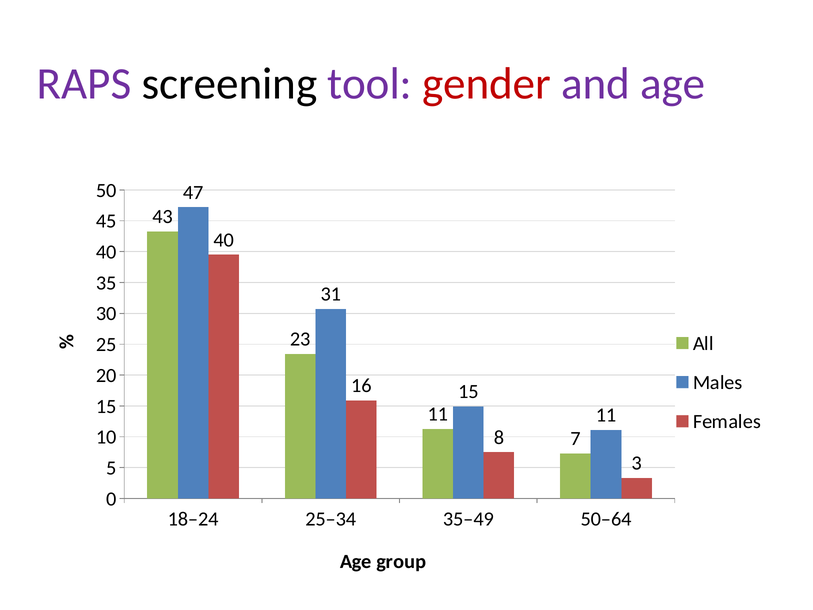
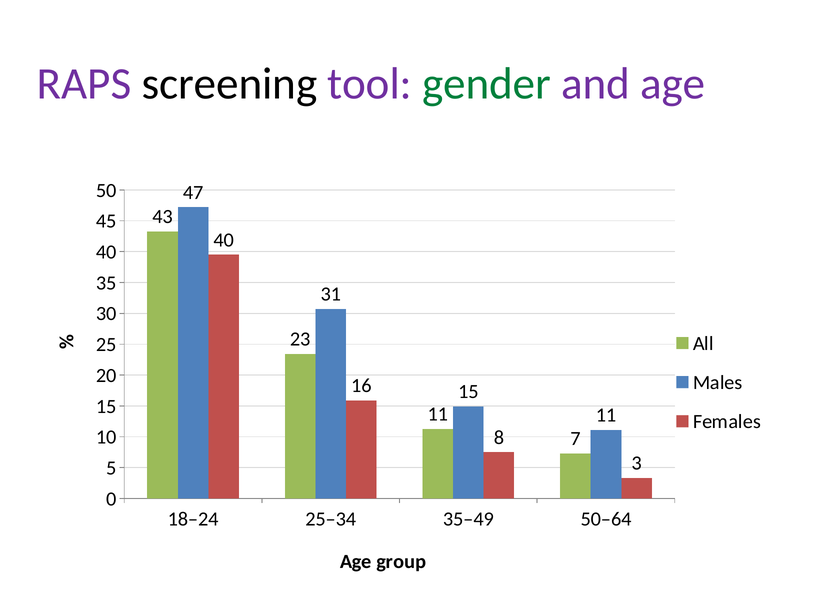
gender colour: red -> green (487, 84)
